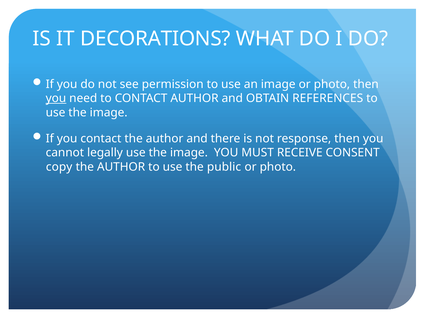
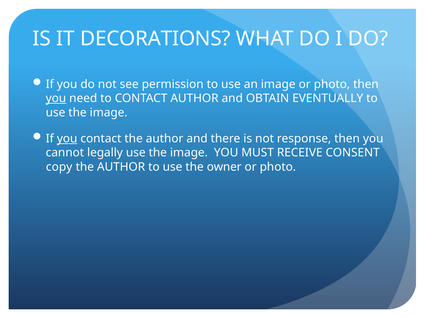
REFERENCES: REFERENCES -> EVENTUALLY (328, 99)
you underline: none -> present (67, 139)
public: public -> owner (224, 167)
